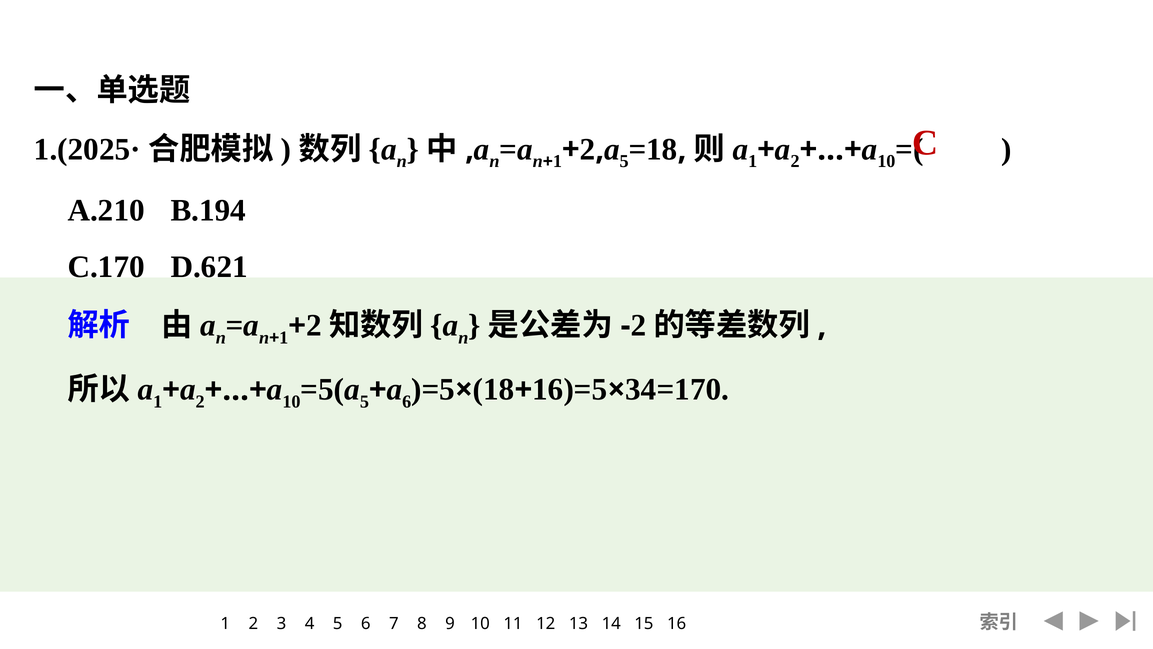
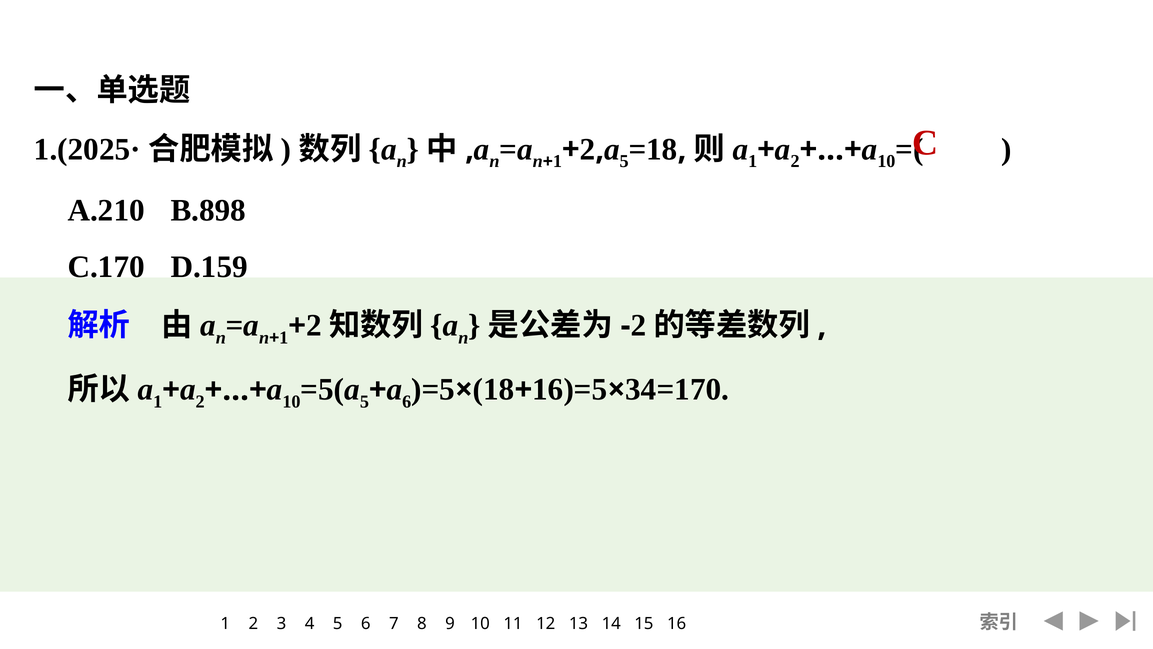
B.194: B.194 -> B.898 (208, 211)
D.621: D.621 -> D.159 (209, 267)
